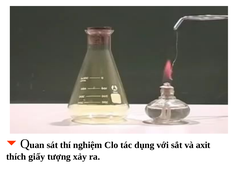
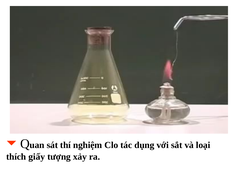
axit: axit -> loại (203, 145)
